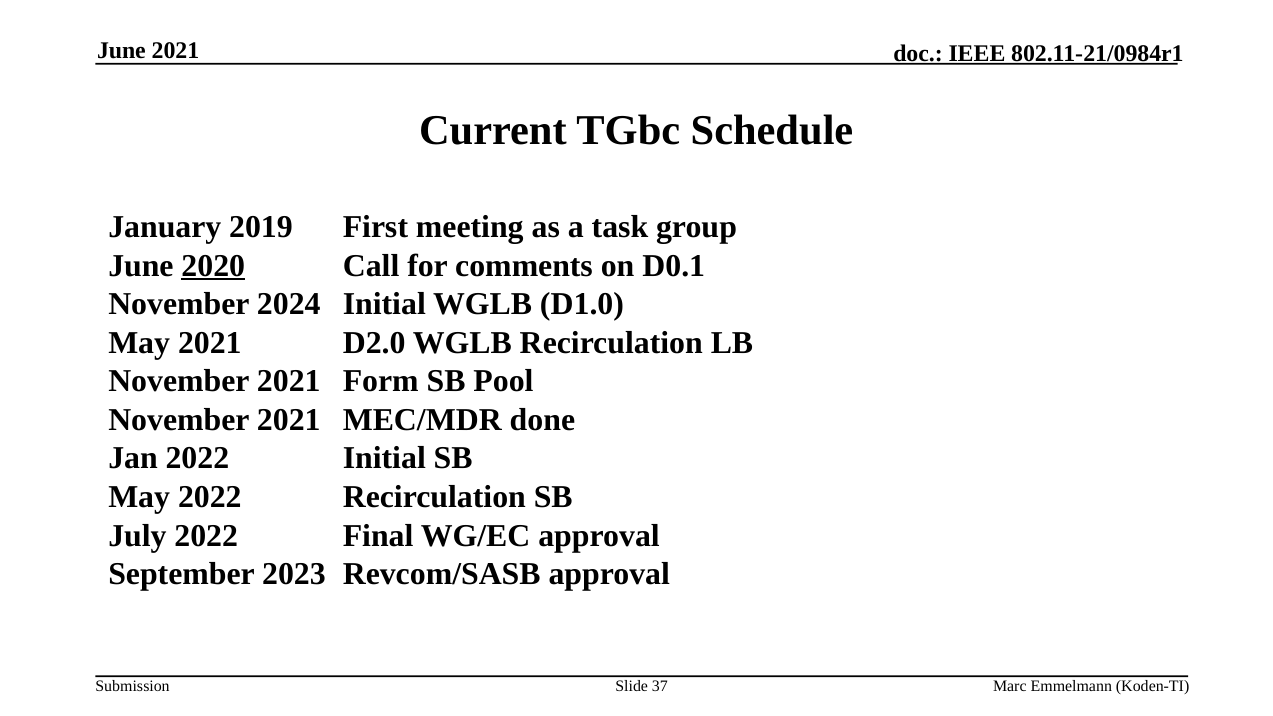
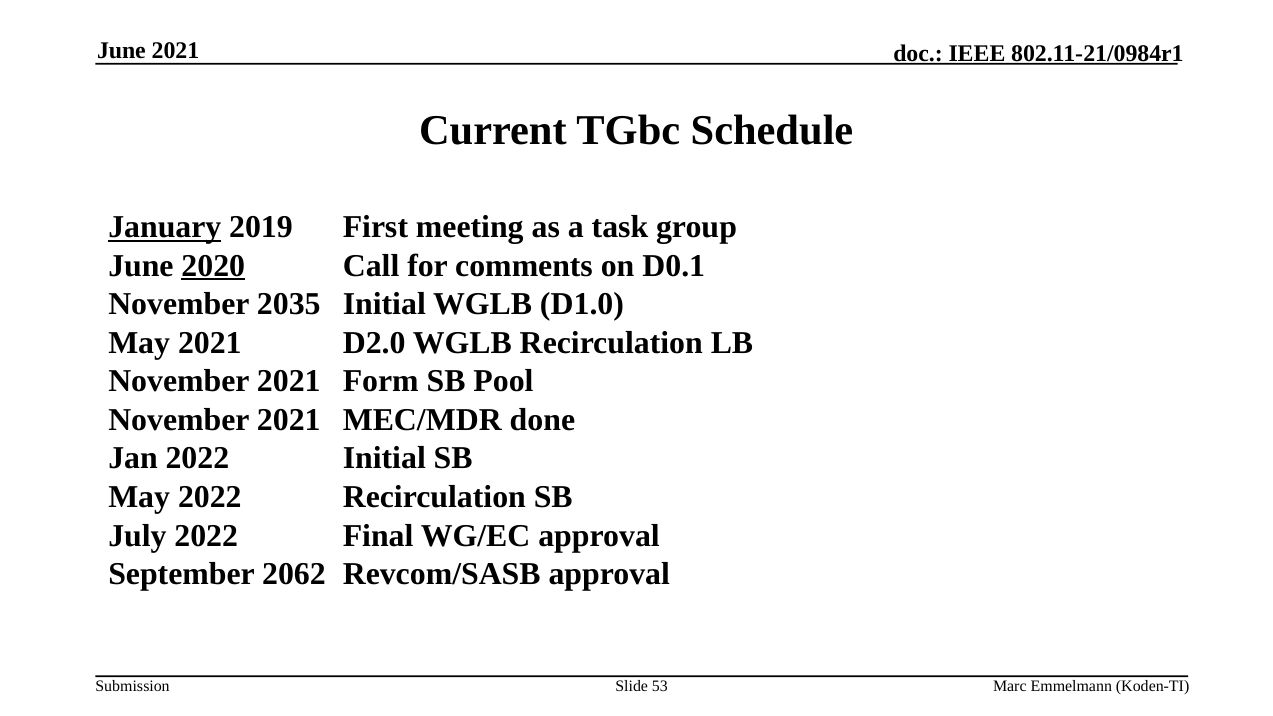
January underline: none -> present (165, 227)
2024: 2024 -> 2035 (289, 304)
2023: 2023 -> 2062 (294, 574)
37: 37 -> 53 (660, 687)
